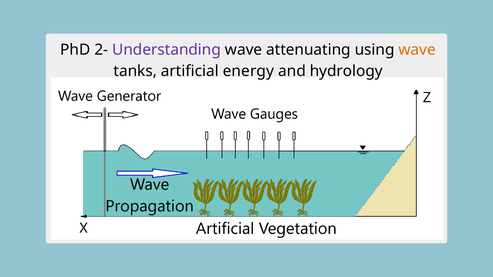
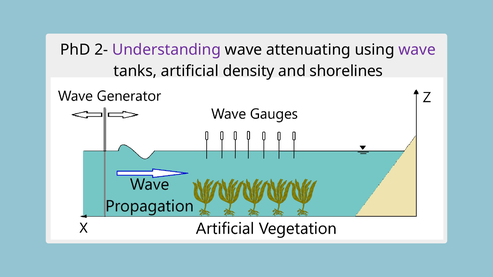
wave colour: orange -> purple (417, 50)
energy: energy -> density (249, 71)
hydrology: hydrology -> shorelines (346, 71)
